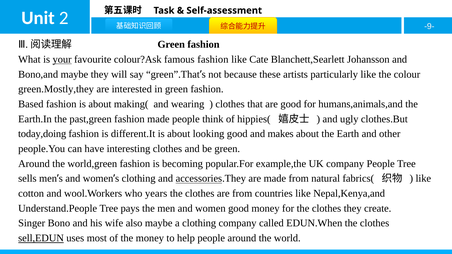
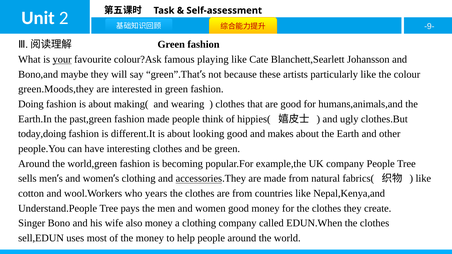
famous fashion: fashion -> playing (213, 59)
green.Mostly,they: green.Mostly,they -> green.Moods,they (56, 89)
Based: Based -> Doing (31, 104)
also maybe: maybe -> money (159, 223)
sell,EDUN underline: present -> none (41, 238)
